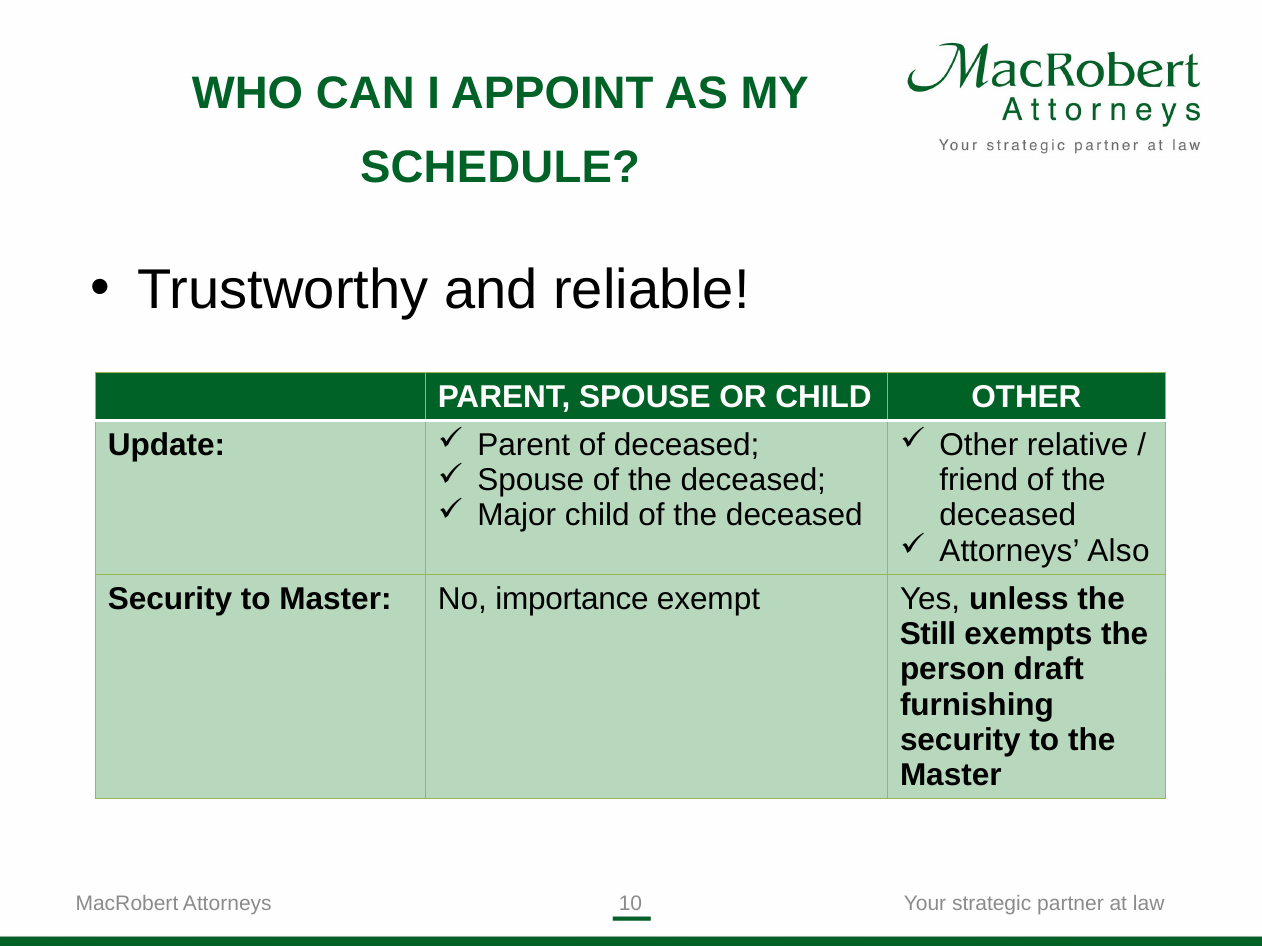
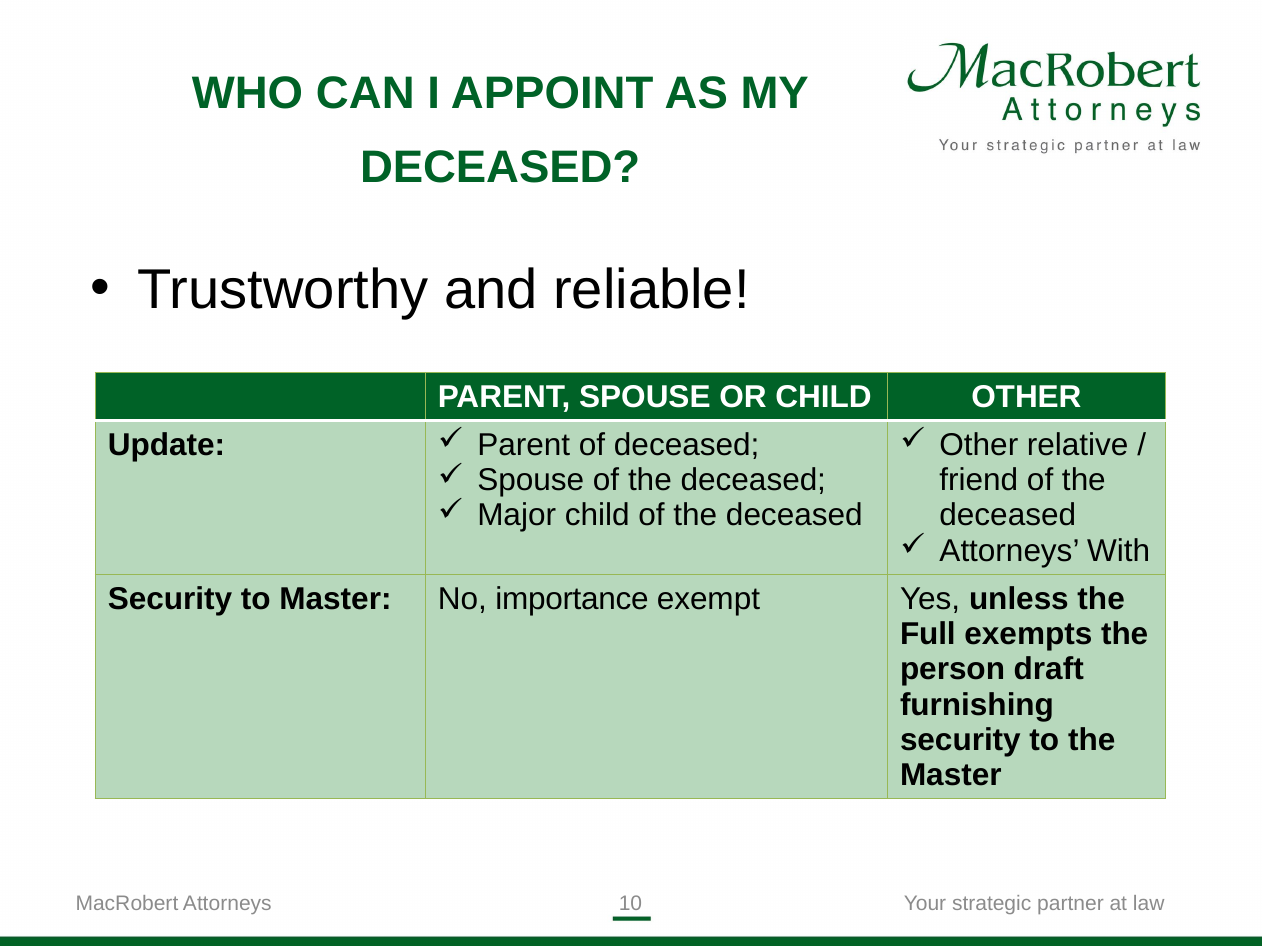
SCHEDULE: SCHEDULE -> DECEASED (500, 168)
Also: Also -> With (1119, 551)
Still: Still -> Full (928, 634)
